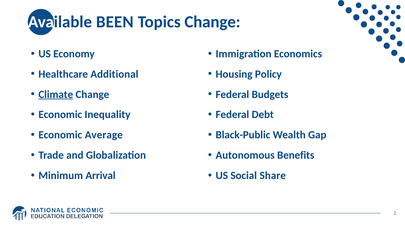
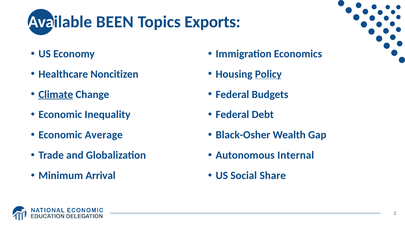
Topics Change: Change -> Exports (212, 22)
Additional: Additional -> Noncitizen (114, 74)
Policy underline: none -> present (268, 74)
Black-Public: Black-Public -> Black-Osher (243, 135)
Benefits: Benefits -> Internal (296, 155)
